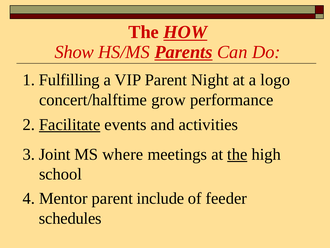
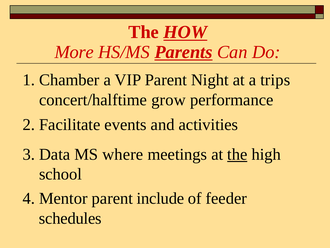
Show: Show -> More (74, 52)
Fulfilling: Fulfilling -> Chamber (69, 80)
logo: logo -> trips (275, 80)
Facilitate underline: present -> none (70, 124)
Joint: Joint -> Data (55, 154)
